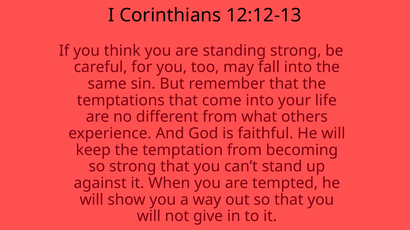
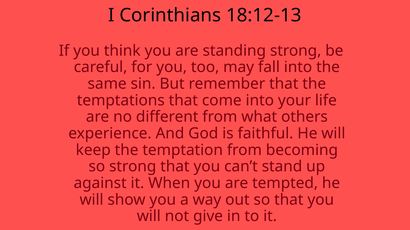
12:12-13: 12:12-13 -> 18:12-13 (264, 15)
